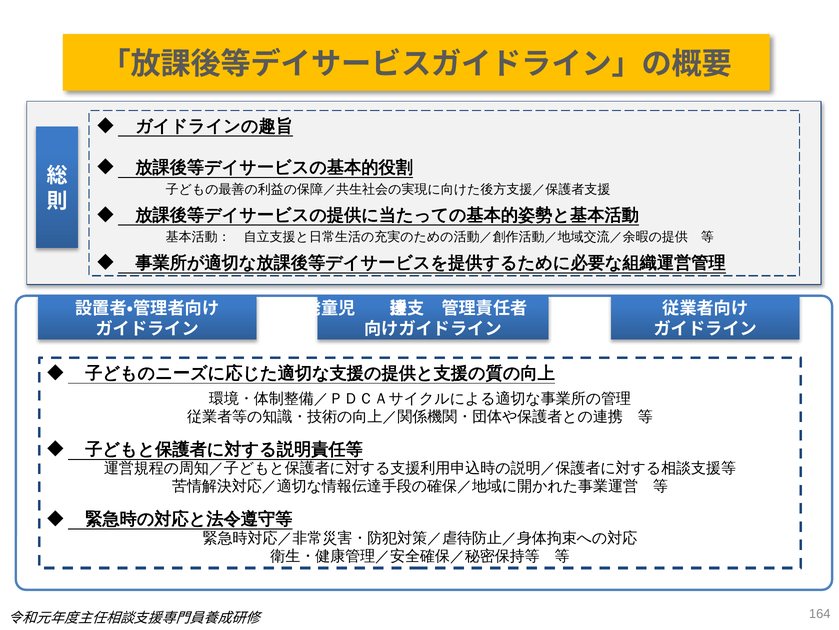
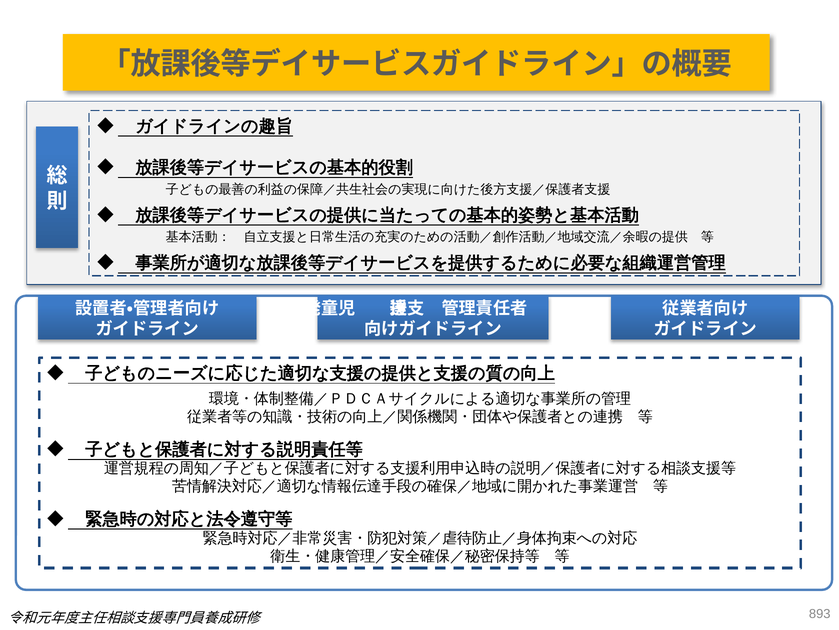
164: 164 -> 893 (820, 613)
